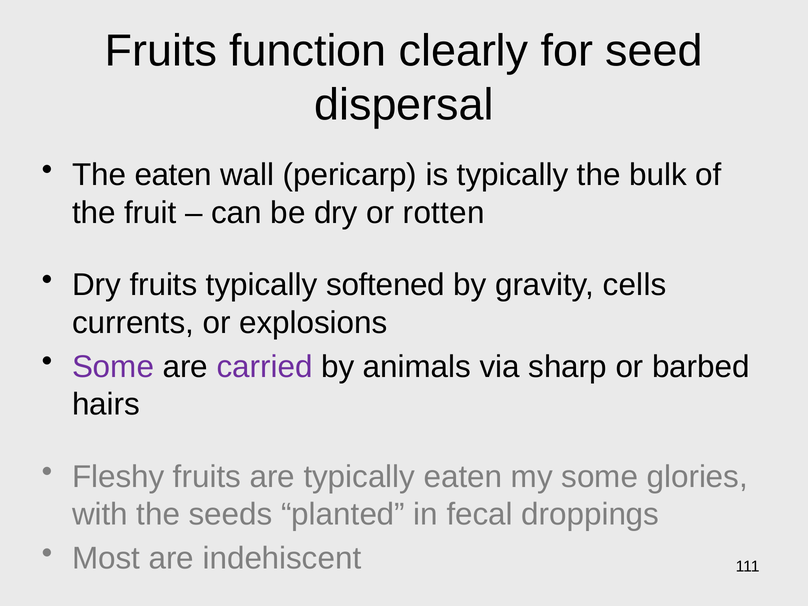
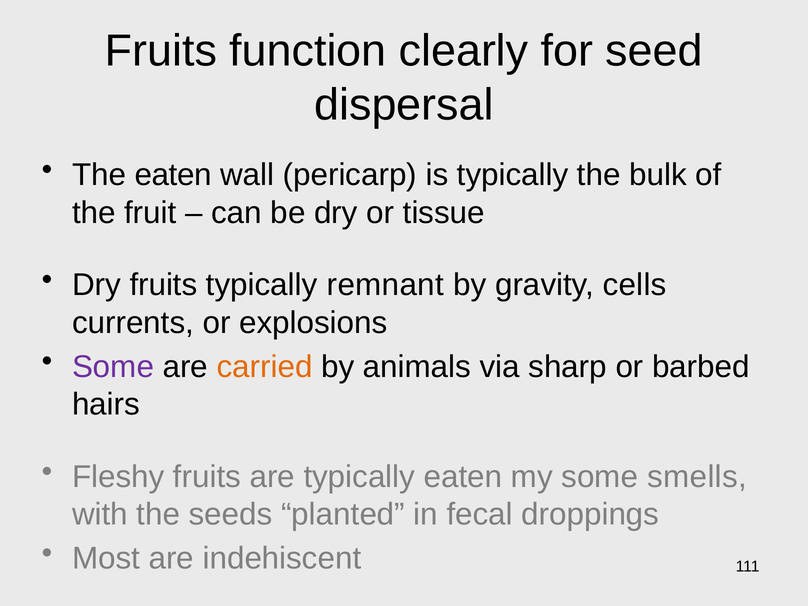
rotten: rotten -> tissue (444, 213)
softened: softened -> remnant (385, 285)
carried colour: purple -> orange (265, 367)
glories: glories -> smells (697, 477)
